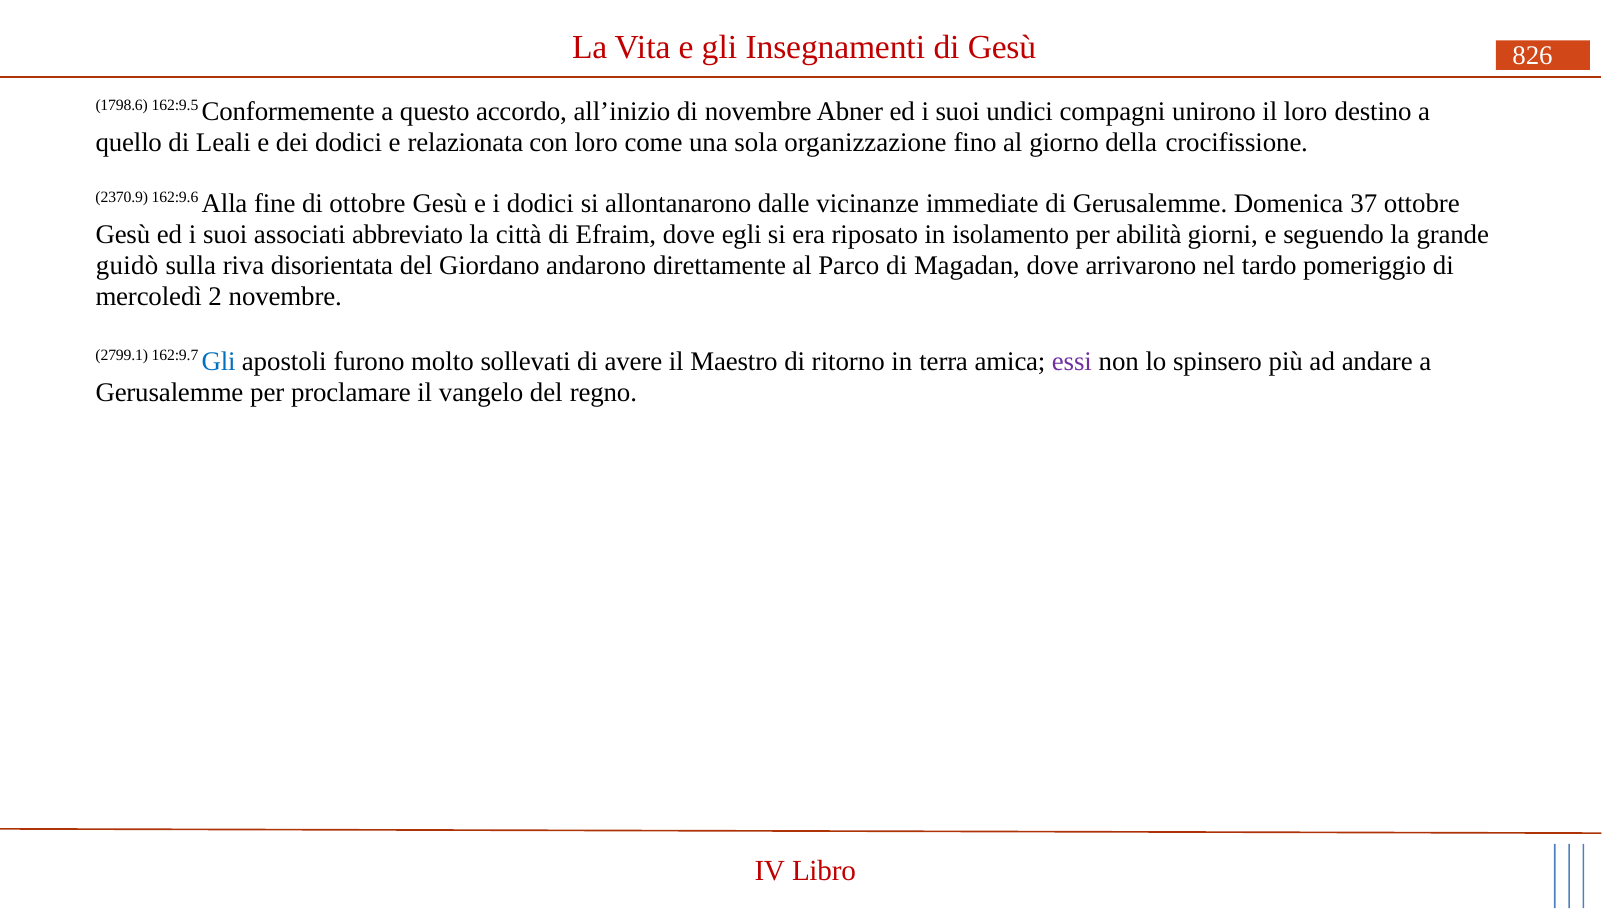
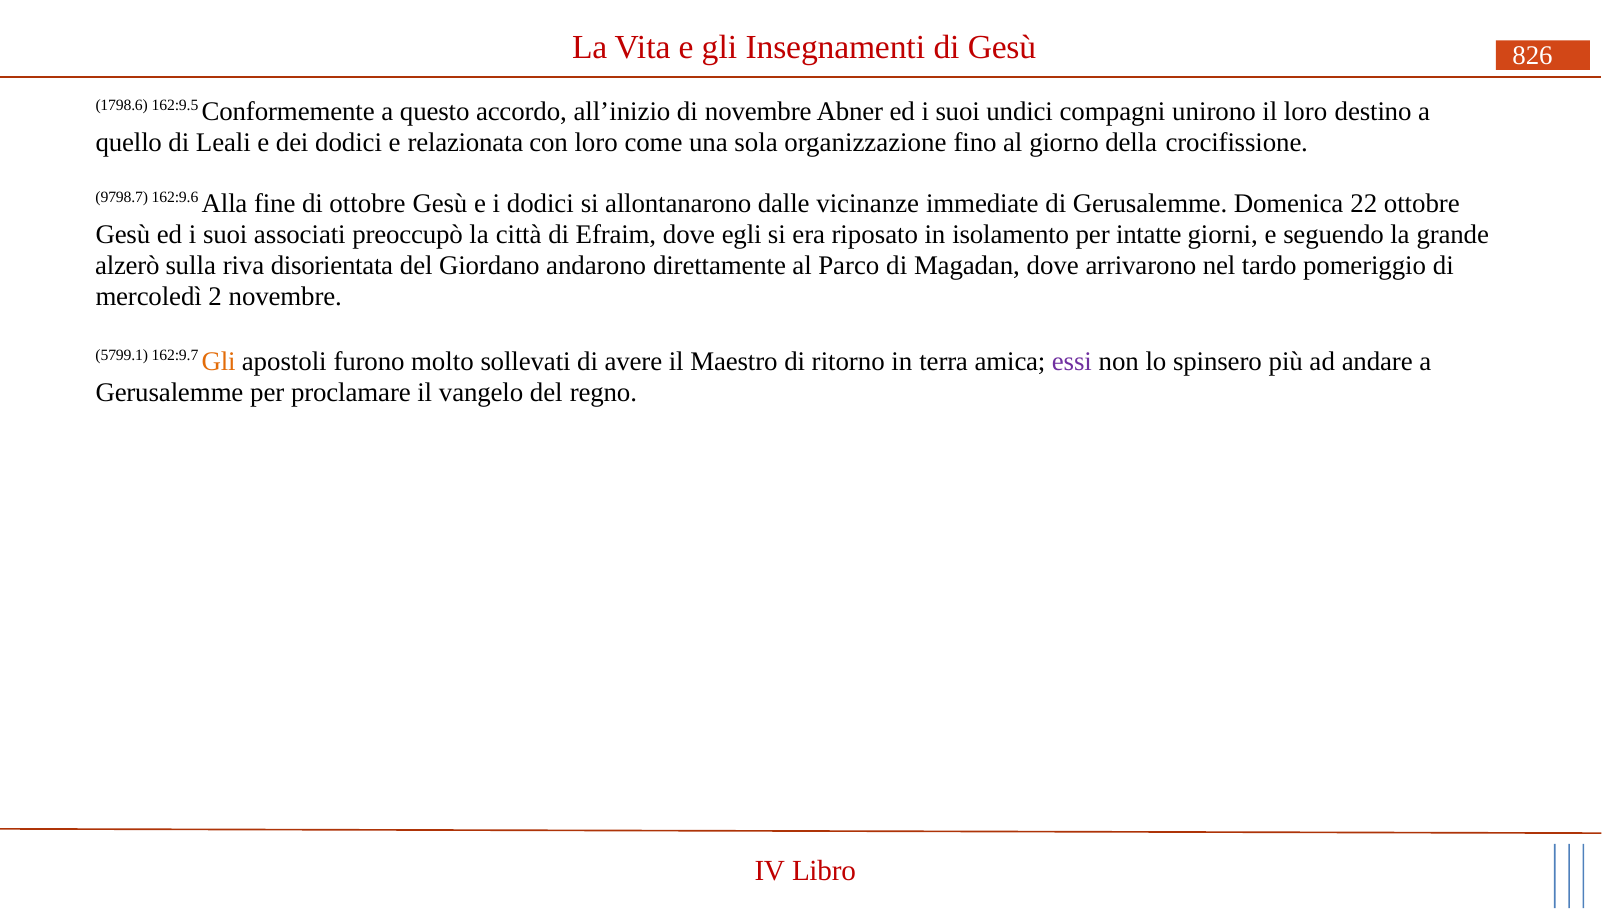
2370.9: 2370.9 -> 9798.7 (122, 198)
37: 37 -> 22 (1364, 204)
abbreviato: abbreviato -> preoccupò (408, 235)
abilità: abilità -> intatte (1149, 235)
guidò: guidò -> alzerò (127, 266)
2799.1: 2799.1 -> 5799.1 (122, 355)
Gli colour: blue -> orange (219, 362)
